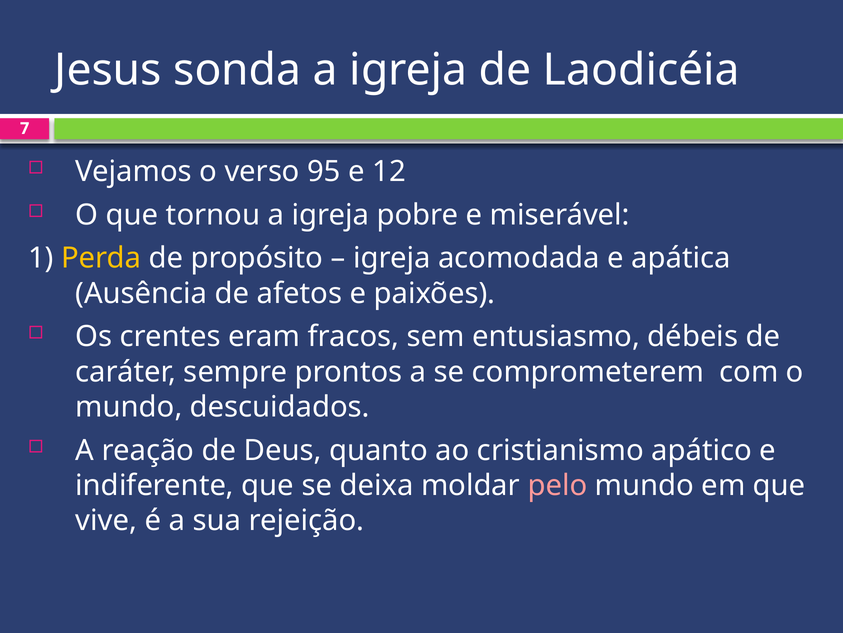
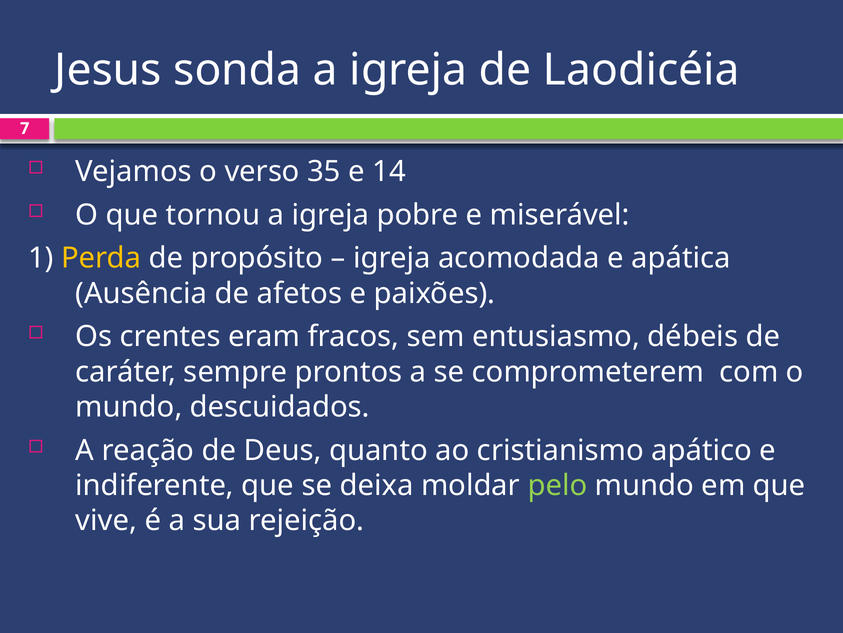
95: 95 -> 35 (324, 171)
12: 12 -> 14 (389, 171)
pelo colour: pink -> light green (557, 485)
